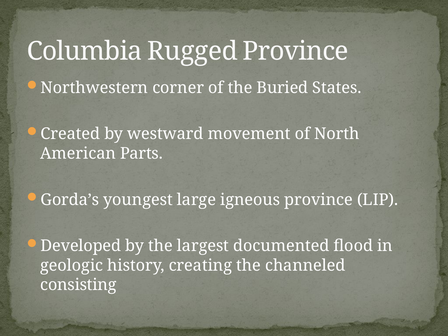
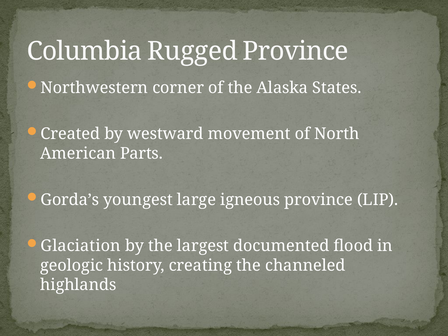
Buried: Buried -> Alaska (282, 88)
Developed: Developed -> Glaciation (81, 246)
consisting: consisting -> highlands (78, 285)
